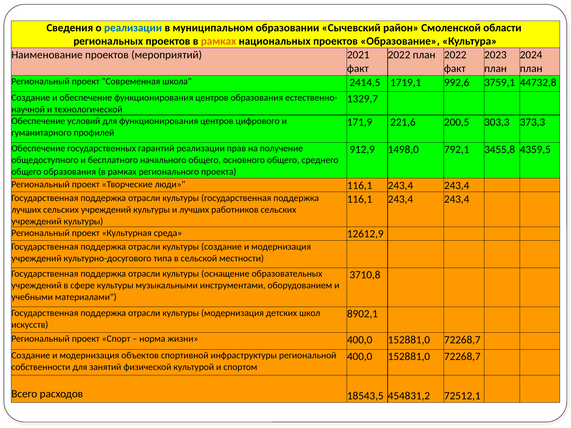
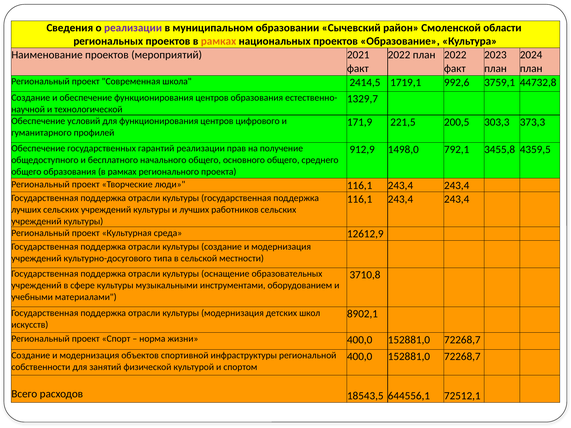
реализации colour: blue -> purple (133, 28)
221,6: 221,6 -> 221,5 (403, 122)
454831,2: 454831,2 -> 644556,1 (409, 396)
